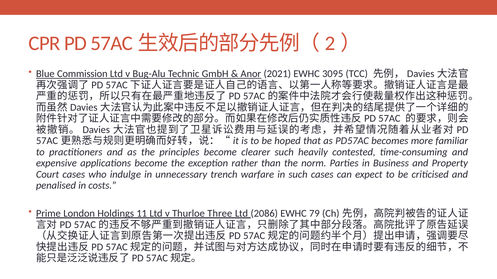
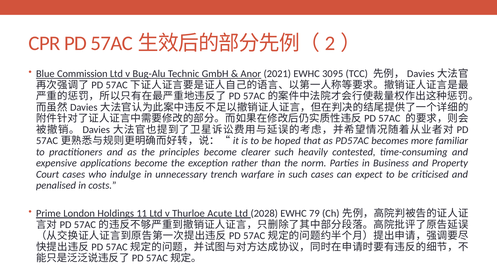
Three: Three -> Acute (220, 214)
2086: 2086 -> 2028 (264, 214)
